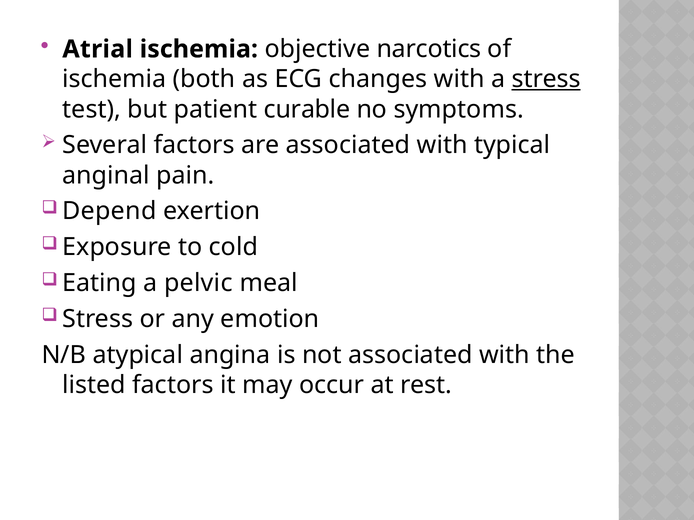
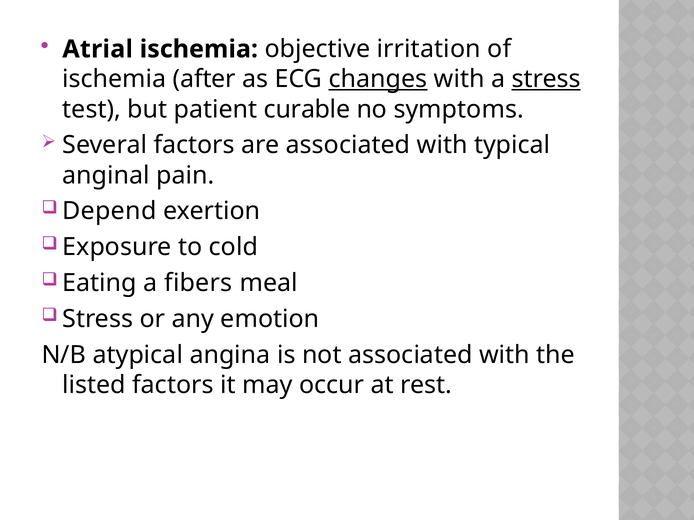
narcotics: narcotics -> irritation (429, 49)
both: both -> after (204, 79)
changes underline: none -> present (378, 79)
pelvic: pelvic -> fibers (198, 283)
